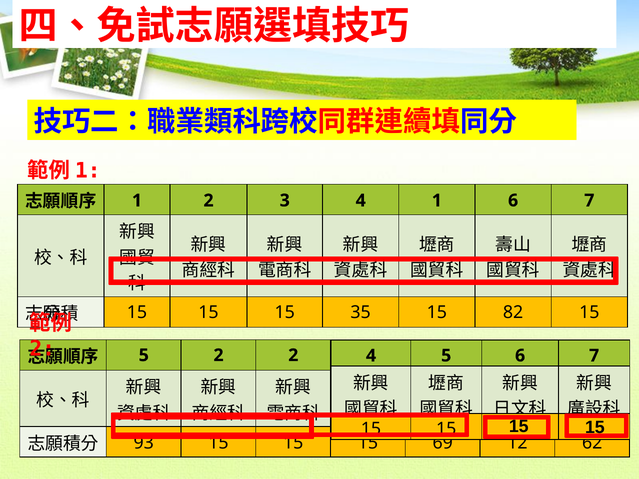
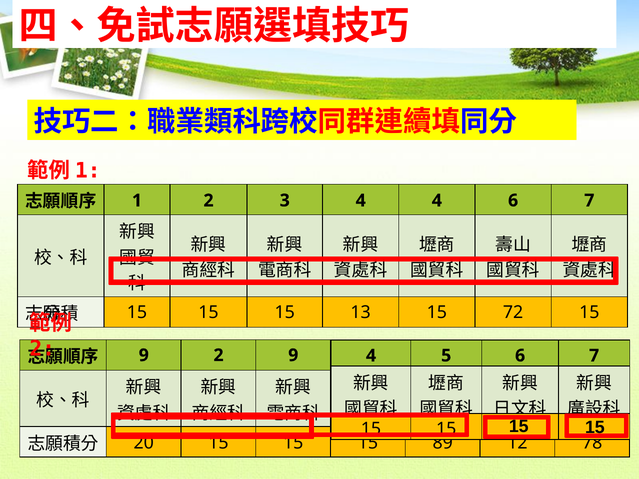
4 1: 1 -> 4 (437, 201)
35: 35 -> 13 (361, 313)
82: 82 -> 72 (513, 313)
5: 5 -> 9 (144, 355)
2 2: 2 -> 9 (293, 355)
93: 93 -> 20 (144, 443)
69: 69 -> 89 (443, 443)
62: 62 -> 78 (592, 443)
